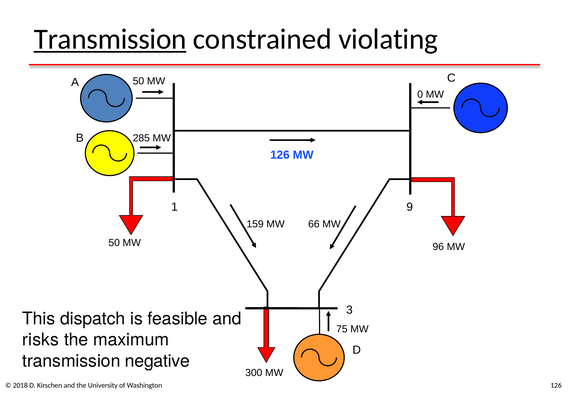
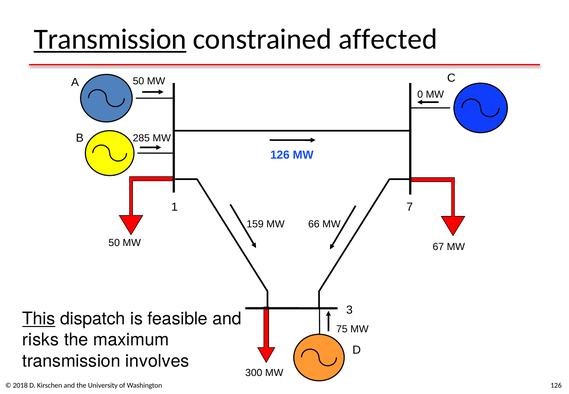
violating: violating -> affected (388, 39)
9: 9 -> 7 (410, 207)
96: 96 -> 67 (438, 247)
This underline: none -> present (39, 319)
negative: negative -> involves (157, 361)
